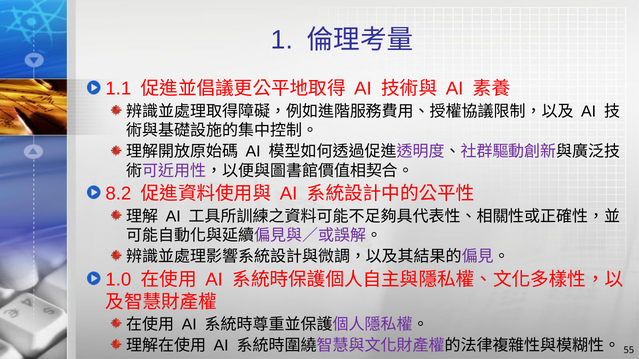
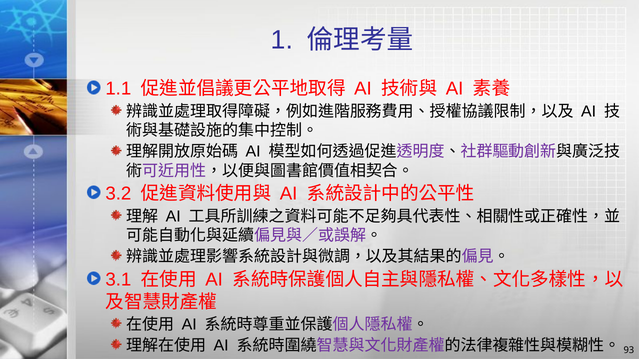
8.2: 8.2 -> 3.2 (118, 194)
1.0: 1.0 -> 3.1 (118, 280)
55: 55 -> 93 (629, 351)
